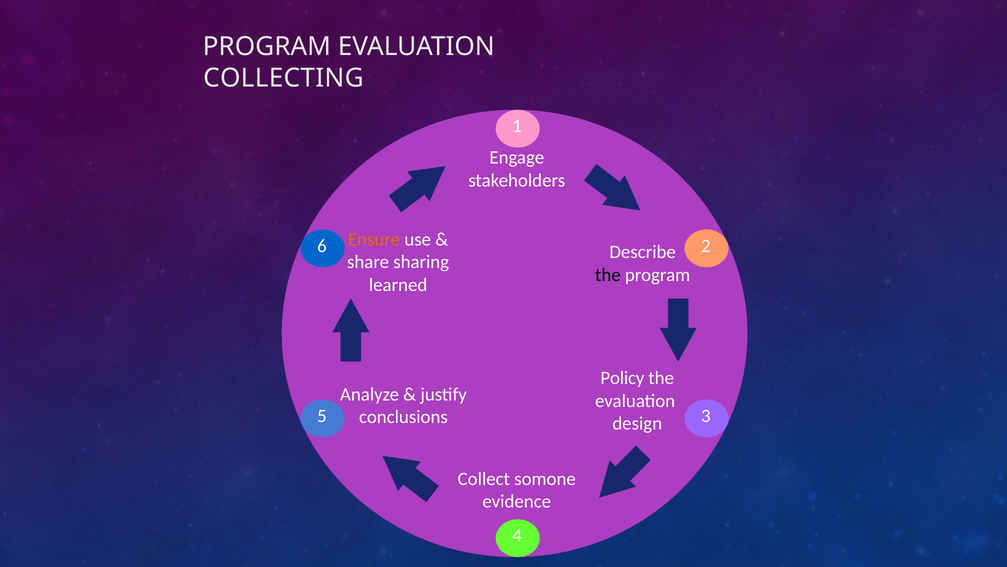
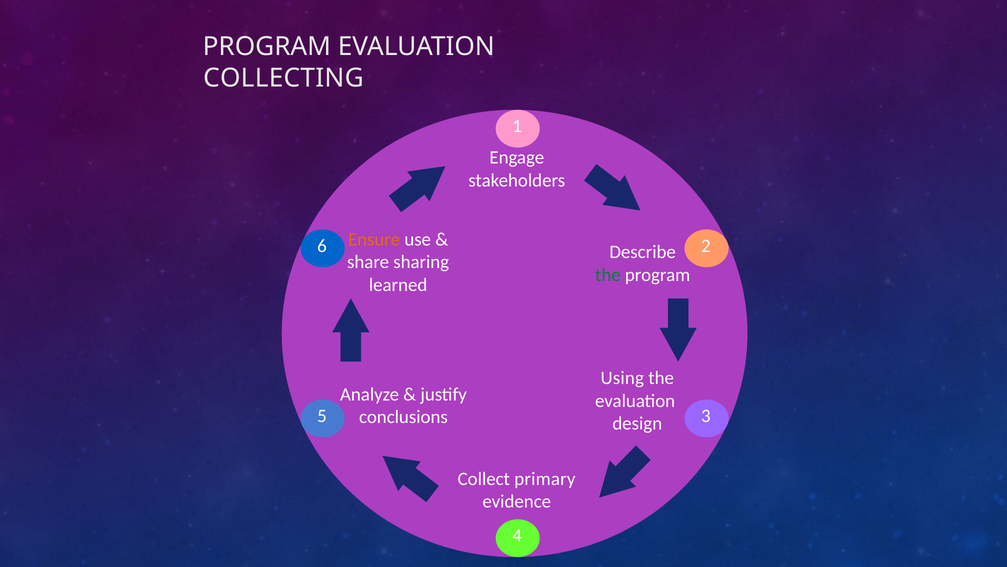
the colour: black -> green (608, 275)
Policy: Policy -> Using (622, 378)
somone: somone -> primary (545, 478)
